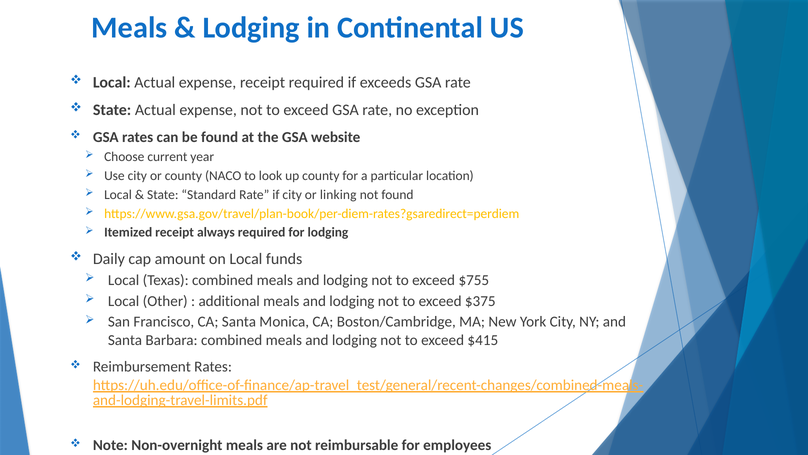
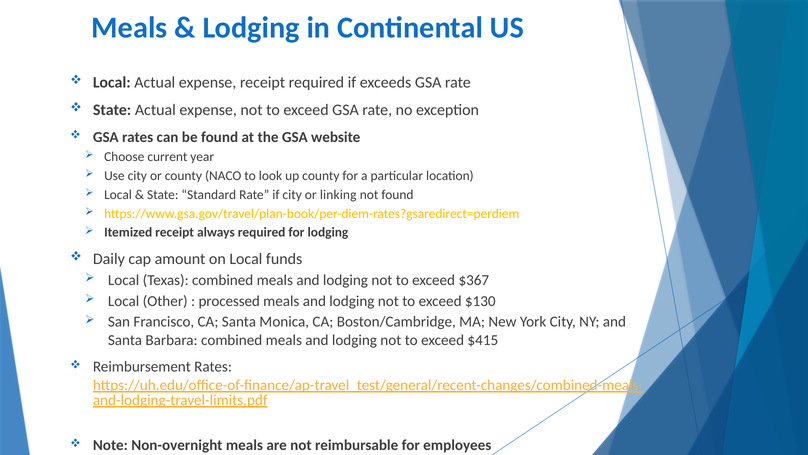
$755: $755 -> $367 (474, 280)
additional: additional -> processed (229, 301)
$375: $375 -> $130 (480, 301)
